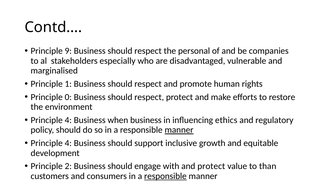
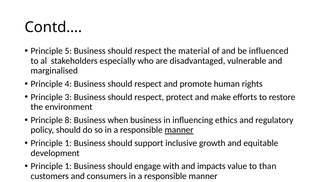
9: 9 -> 5 (68, 51)
personal: personal -> material (194, 51)
companies: companies -> influenced (269, 51)
1: 1 -> 4 (68, 84)
0: 0 -> 3 (68, 97)
4: 4 -> 8 (68, 120)
4: 4 -> 1 (68, 143)
2: 2 -> 1 (68, 166)
and protect: protect -> impacts (211, 166)
responsible underline: present -> none (165, 176)
